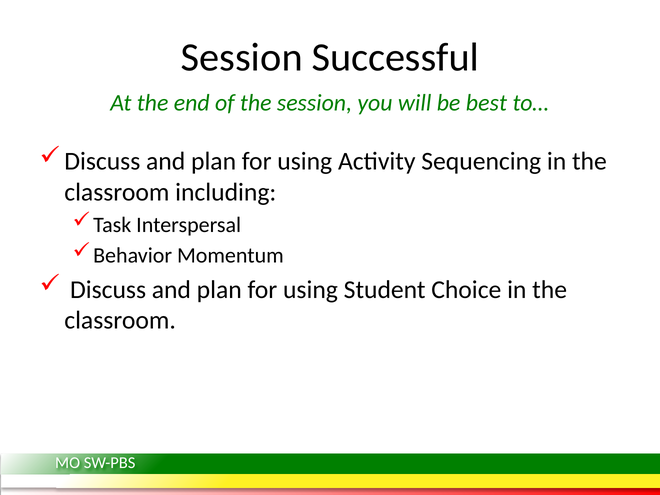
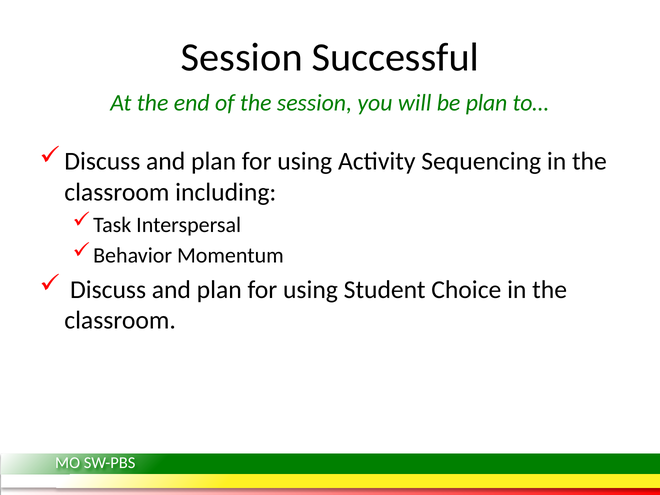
be best: best -> plan (487, 103)
